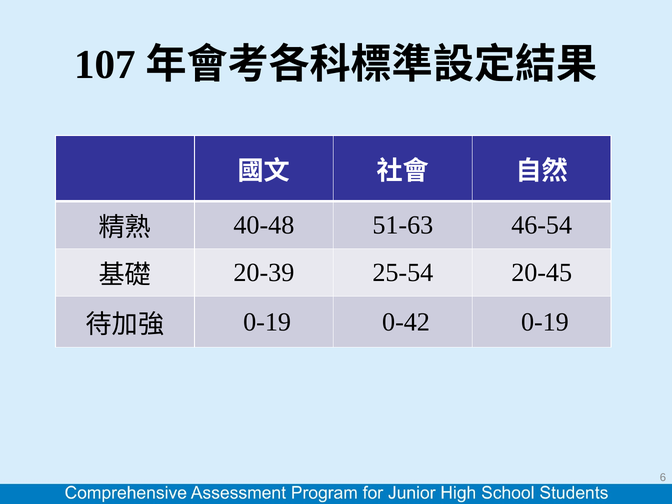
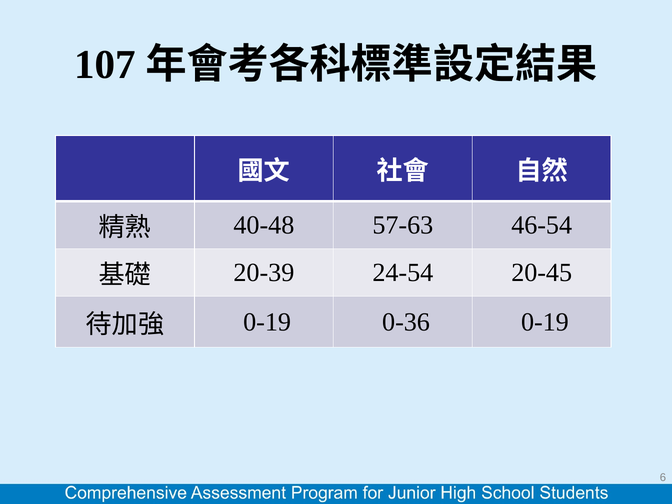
51-63: 51-63 -> 57-63 (403, 225)
25-54: 25-54 -> 24-54 (403, 273)
0-42: 0-42 -> 0-36 (406, 322)
